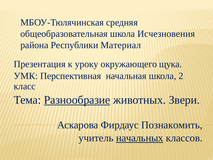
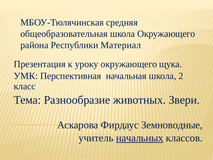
школа Исчезновения: Исчезновения -> Окружающего (166, 34)
Разнообразие underline: present -> none (77, 100)
Познакомить: Познакомить -> Земноводные (172, 125)
